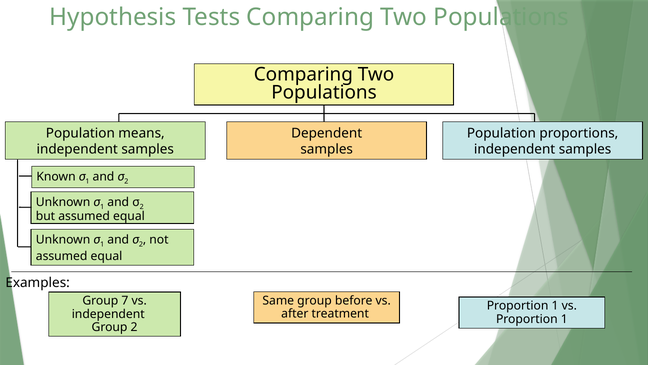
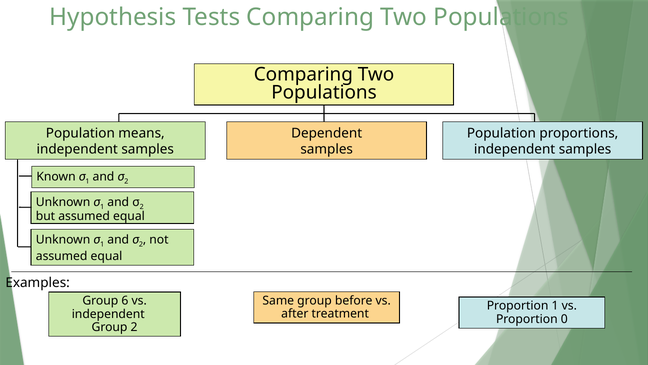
7: 7 -> 6 (125, 300)
1: 1 -> 0 (564, 319)
